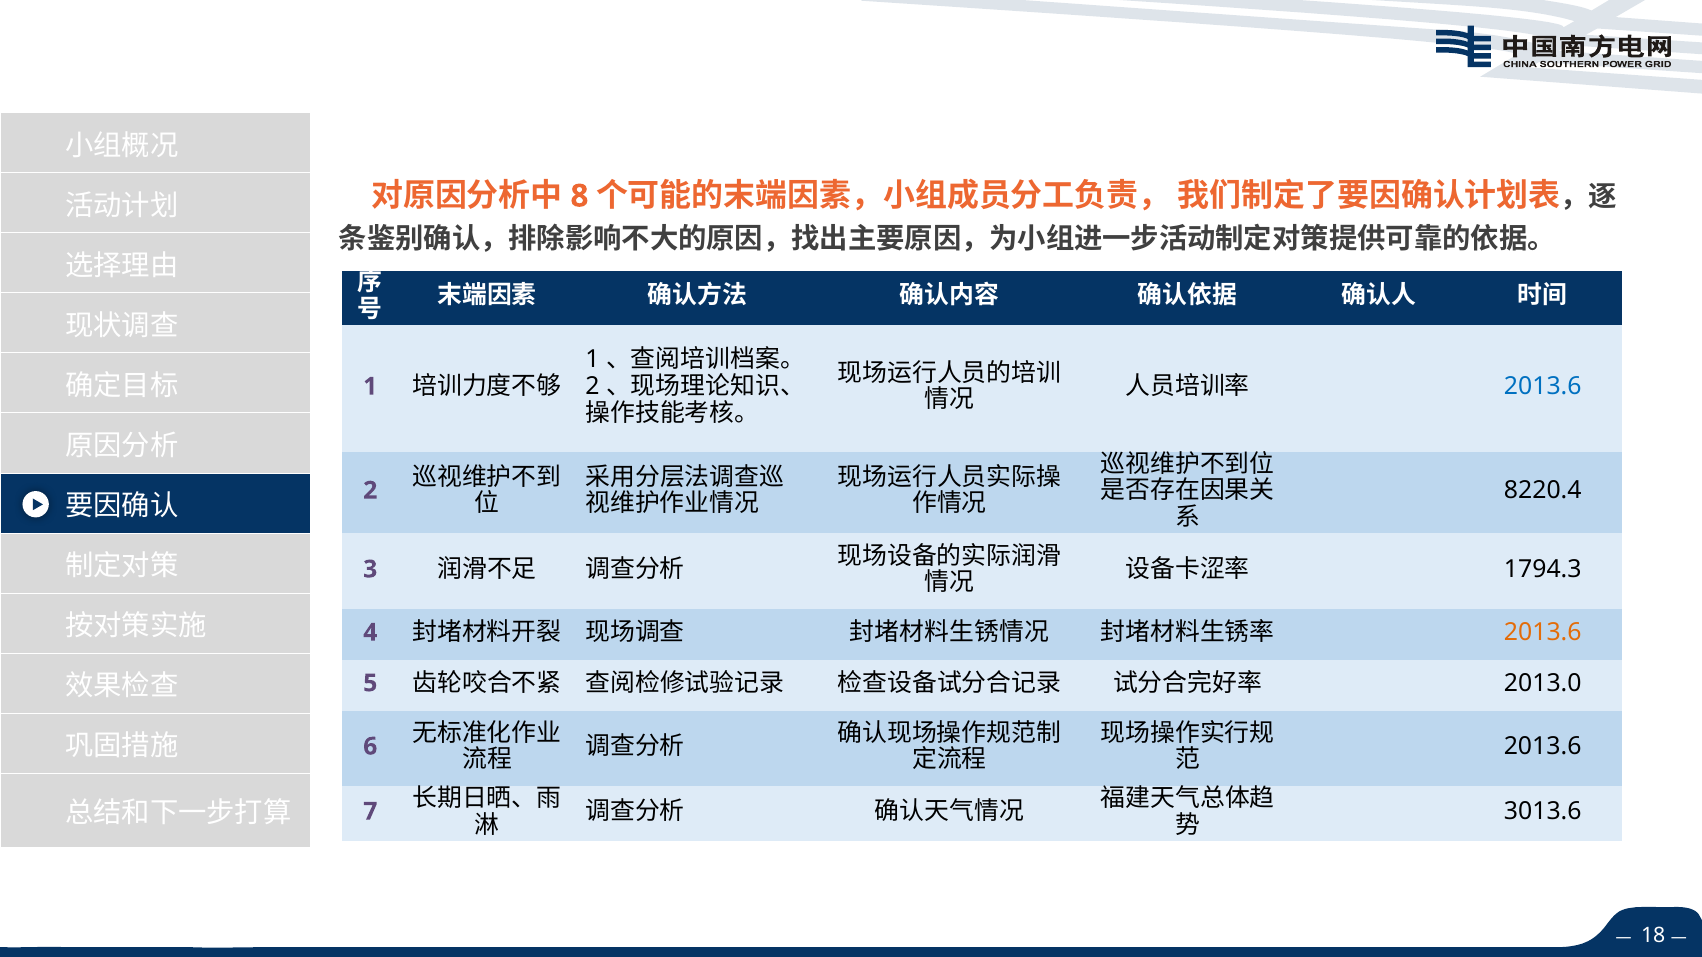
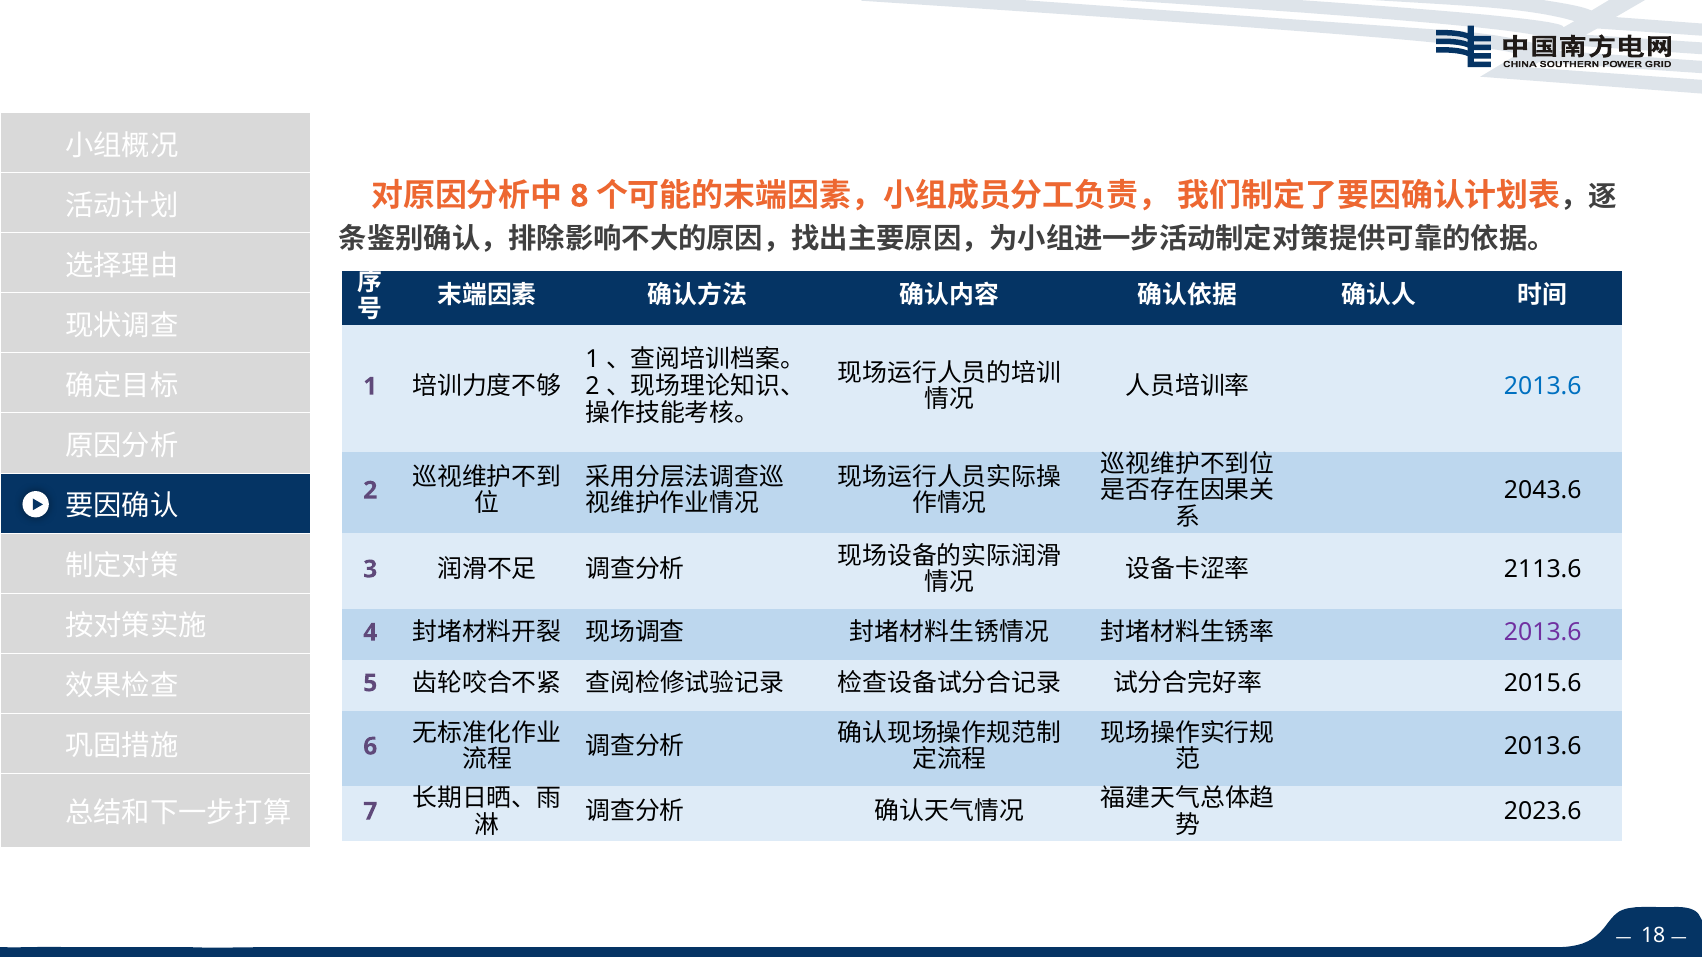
8220.4: 8220.4 -> 2043.6 (1543, 491)
1794.3: 1794.3 -> 2113.6 (1543, 569)
2013.6 colour: orange -> purple (1543, 633)
2013.0: 2013.0 -> 2015.6 (1543, 683)
3013.6: 3013.6 -> 2023.6 (1543, 812)
